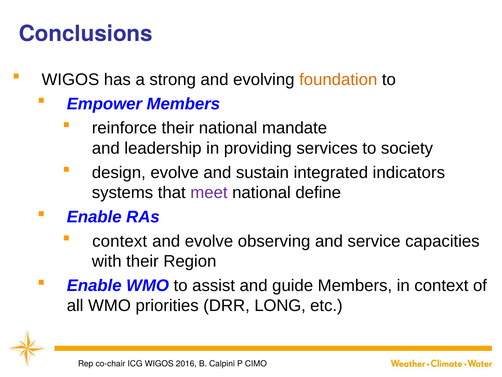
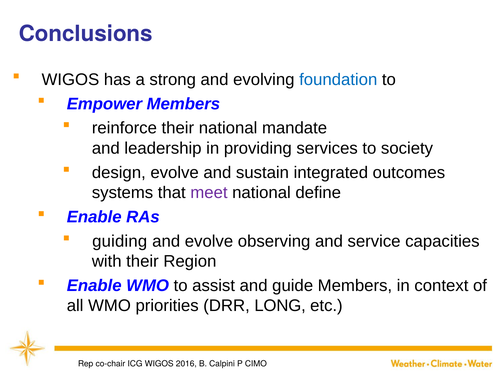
foundation colour: orange -> blue (338, 79)
indicators: indicators -> outcomes (409, 172)
context: context -> guiding (120, 241)
